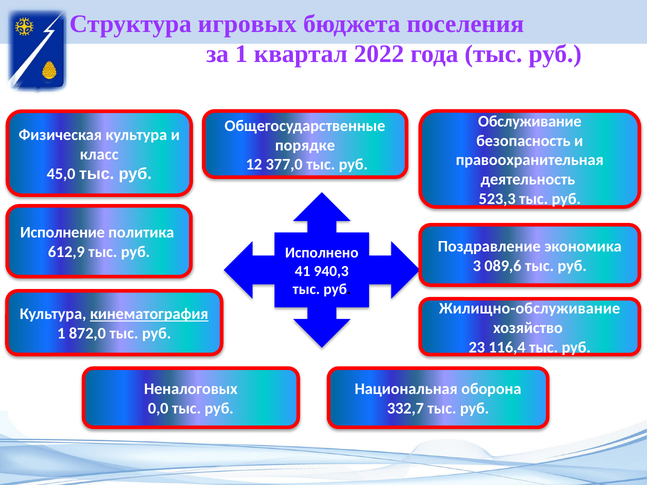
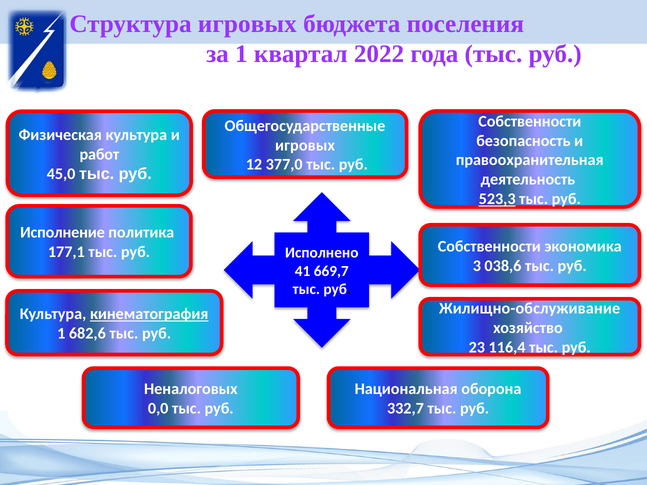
Обслуживание: Обслуживание -> Собственности (530, 121)
порядке: порядке -> игровых (305, 145)
класс: класс -> работ (99, 154)
523,3 underline: none -> present (497, 199)
Поздравление: Поздравление -> Собственности (489, 246)
612,9: 612,9 -> 177,1 (66, 252)
089,6: 089,6 -> 038,6 (503, 266)
940,3: 940,3 -> 669,7 (331, 271)
872,0: 872,0 -> 682,6 (87, 334)
